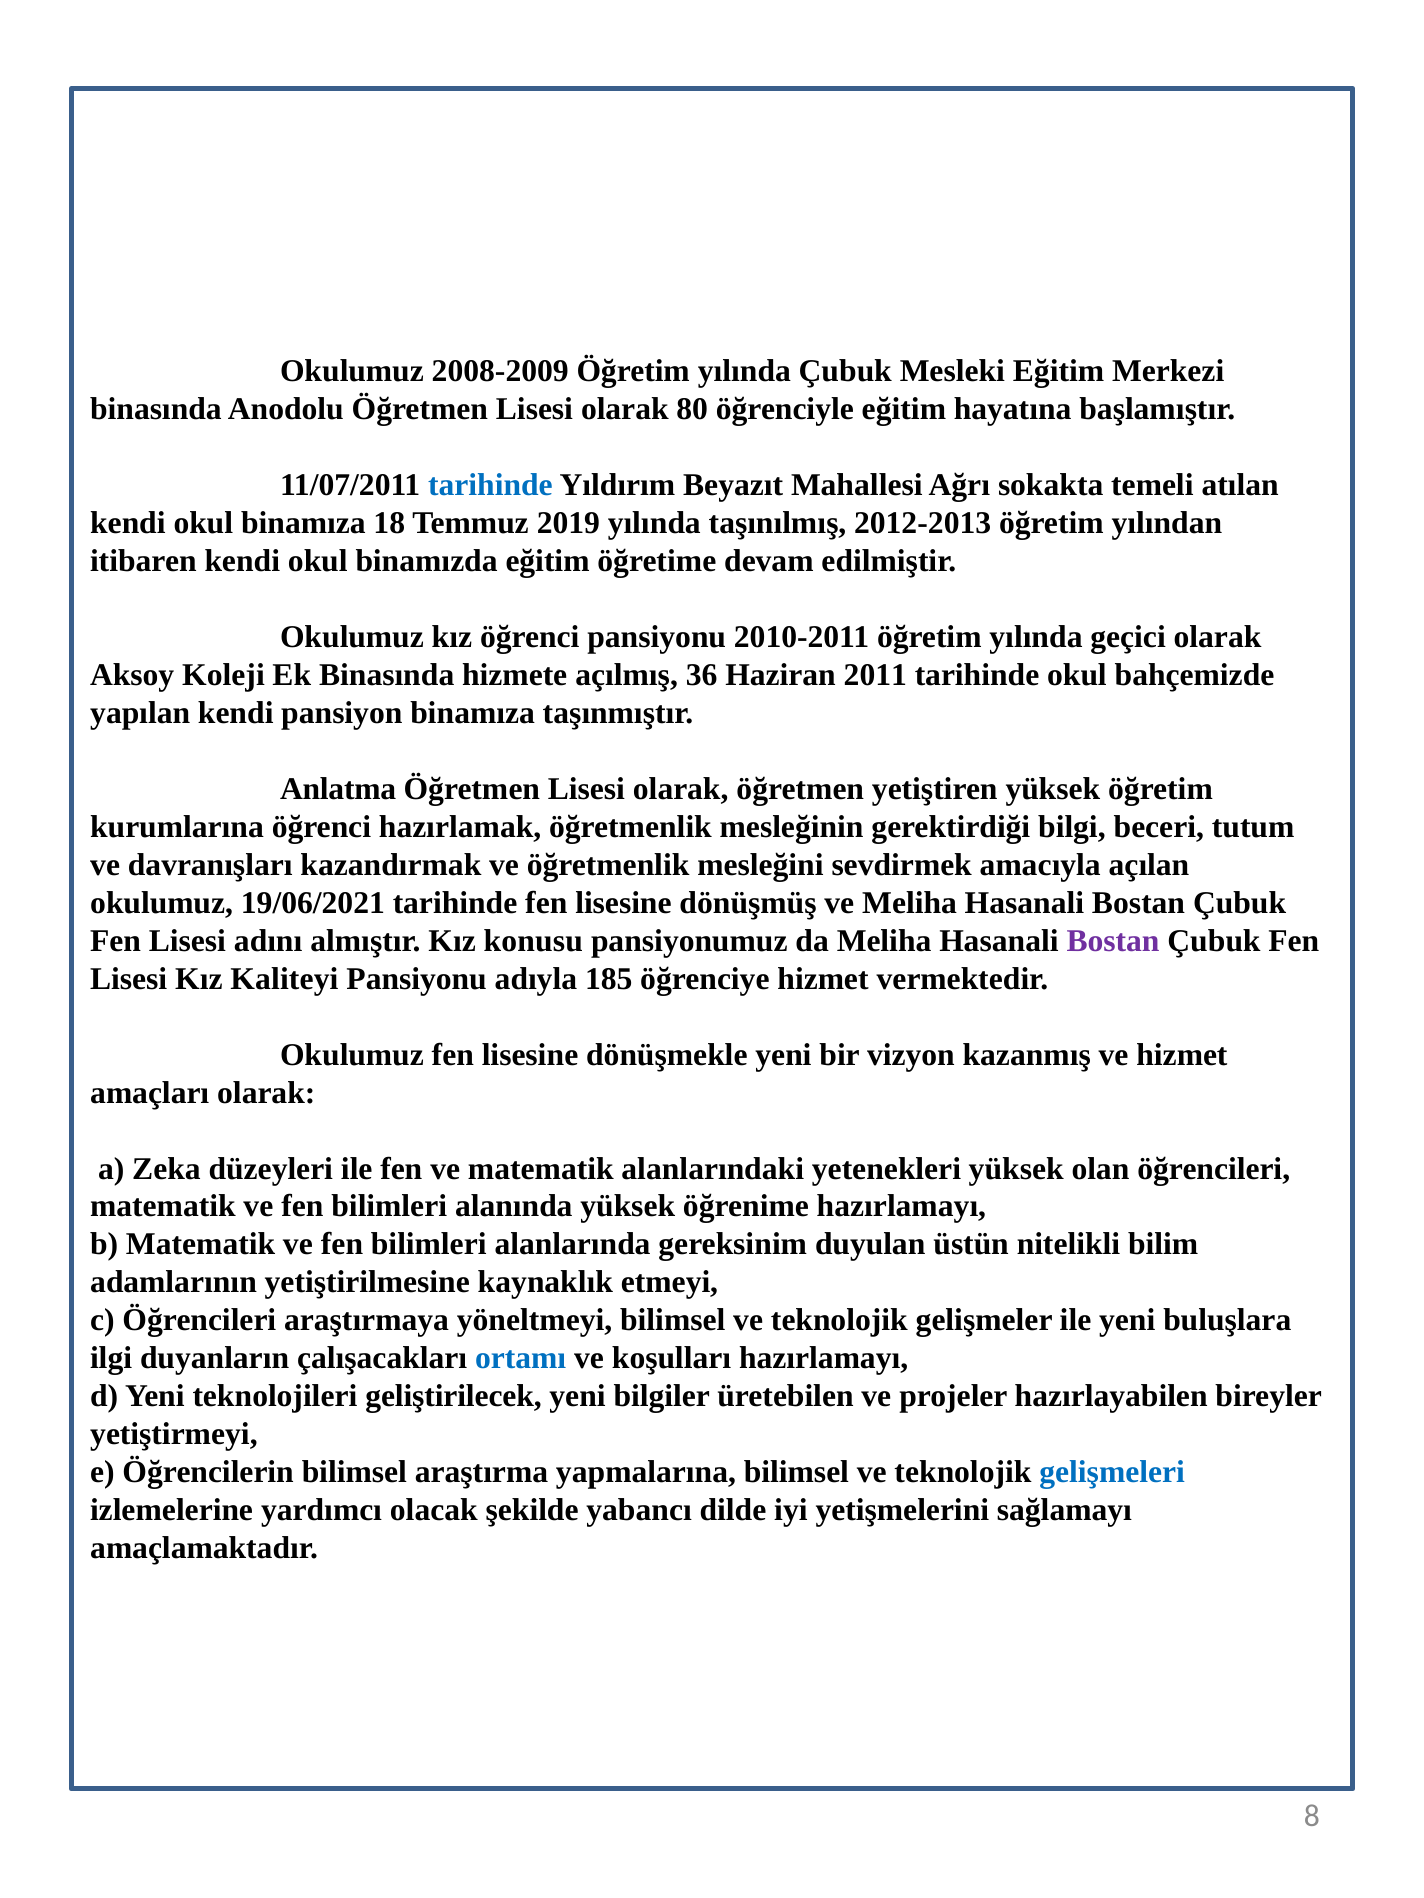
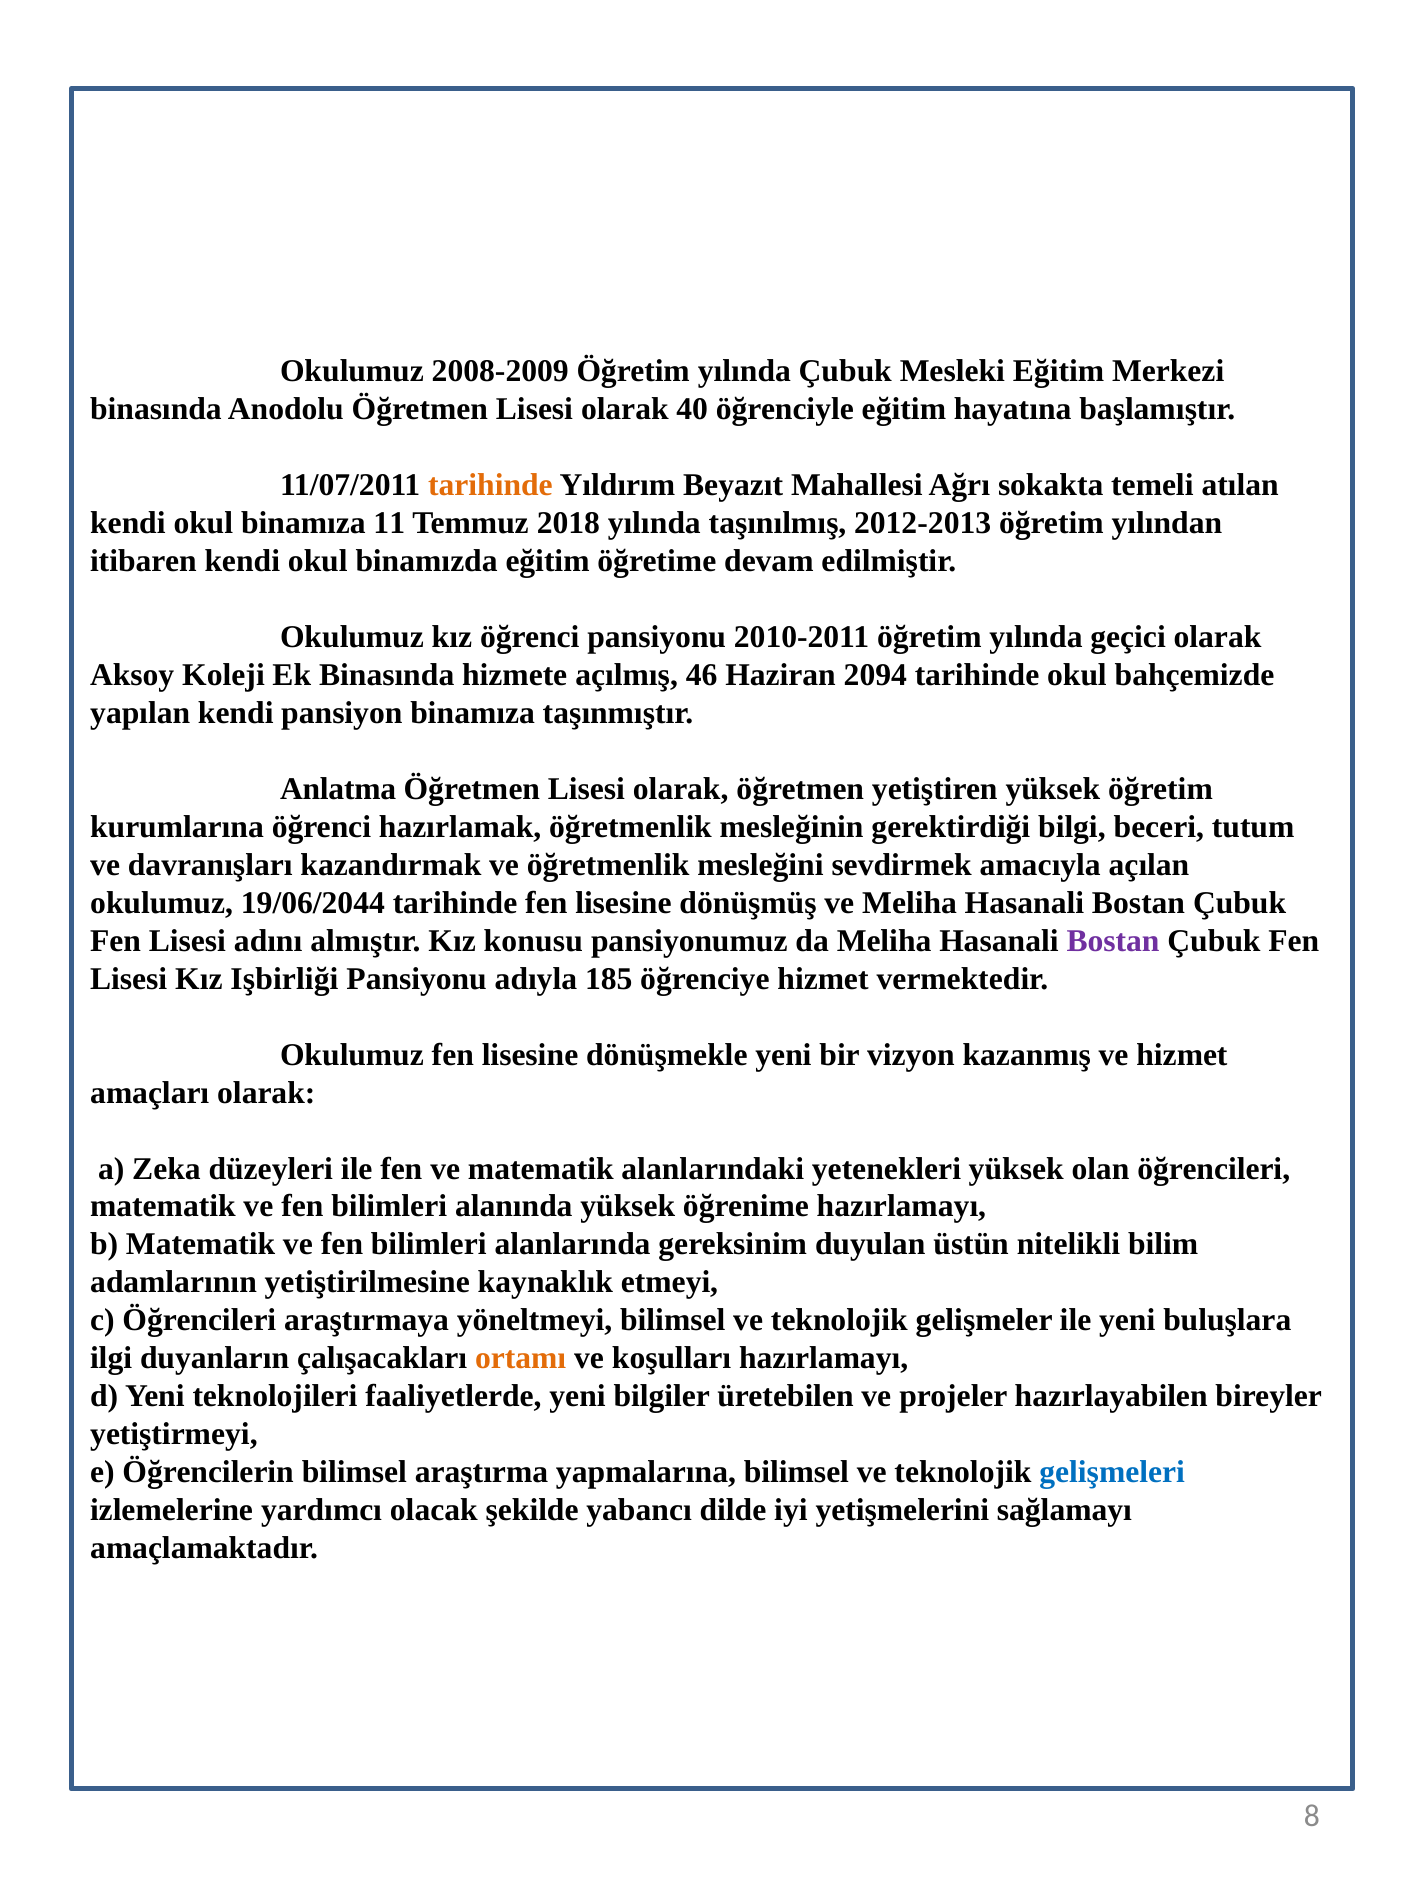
80: 80 -> 40 (692, 410)
tarihinde colour: blue -> orange (490, 485)
18: 18 -> 11 (389, 523)
2019: 2019 -> 2018 (568, 523)
36: 36 -> 46 (702, 675)
2011: 2011 -> 2094 (875, 675)
19/06/2021: 19/06/2021 -> 19/06/2044 (313, 903)
Kaliteyi: Kaliteyi -> Işbirliği (284, 979)
ortamı colour: blue -> orange (521, 1359)
geliştirilecek: geliştirilecek -> faaliyetlerde (453, 1397)
